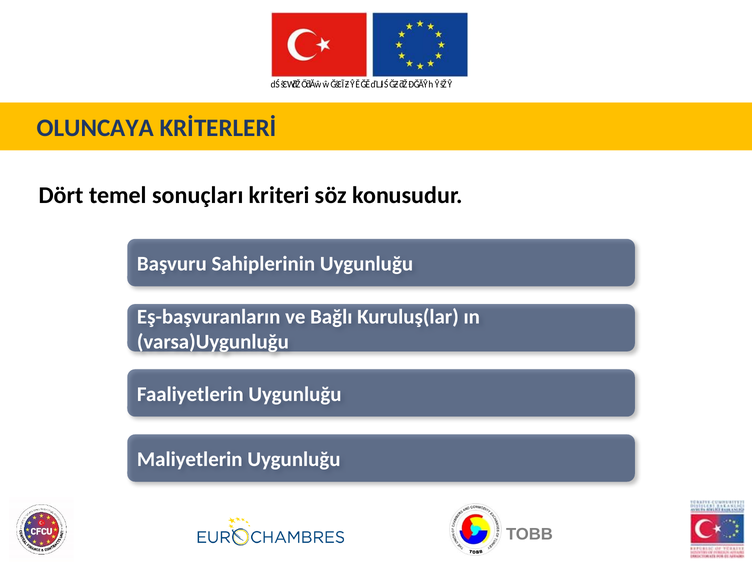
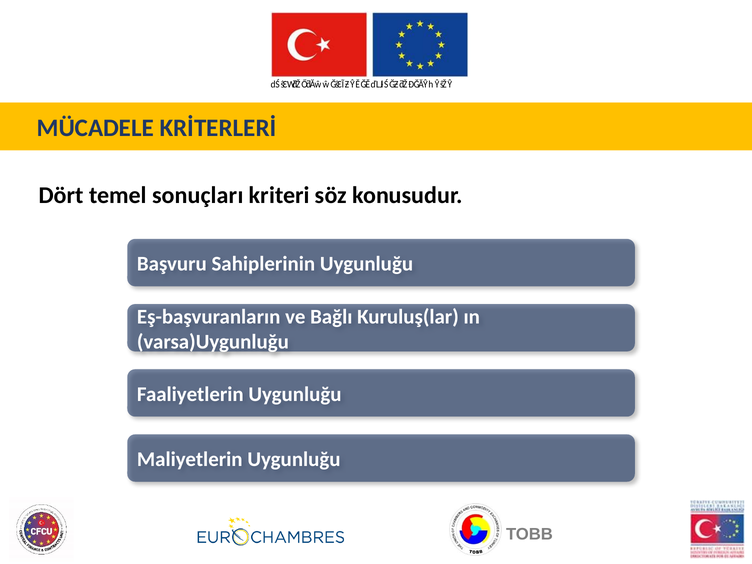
OLUNCAYA: OLUNCAYA -> MÜCADELE (95, 128)
